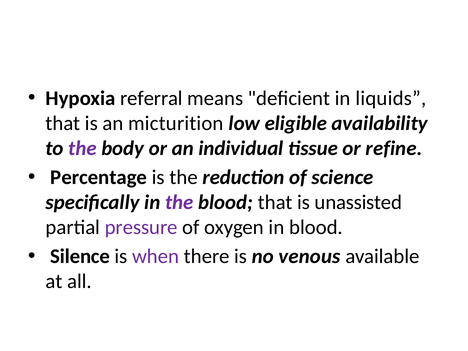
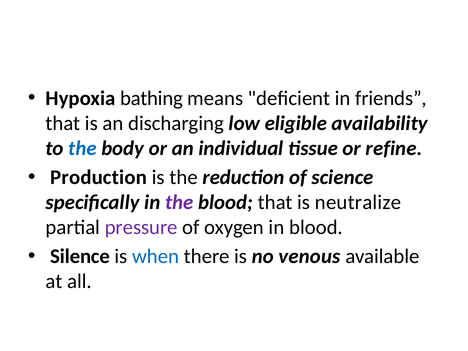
referral: referral -> bathing (152, 98)
liquids: liquids -> friends (391, 98)
micturition: micturition -> discharging (176, 123)
the colour: purple -> blue (82, 148)
Percentage: Percentage -> Production (99, 177)
unassisted: unassisted -> neutralize (358, 202)
when colour: purple -> blue (156, 256)
